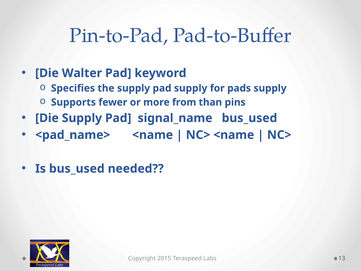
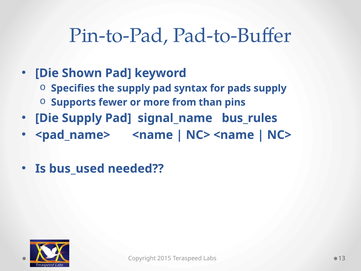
Walter: Walter -> Shown (82, 73)
pad supply: supply -> syntax (191, 88)
signal_name bus_used: bus_used -> bus_rules (250, 118)
